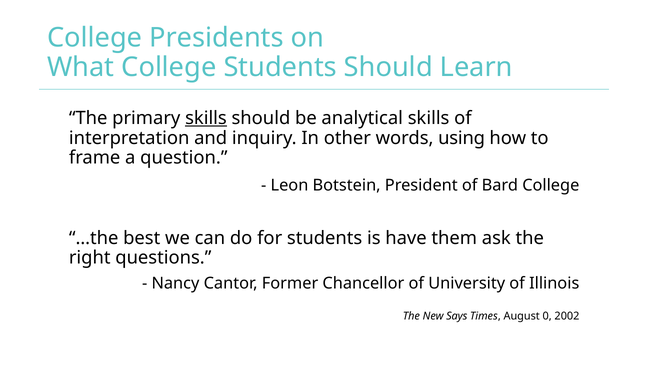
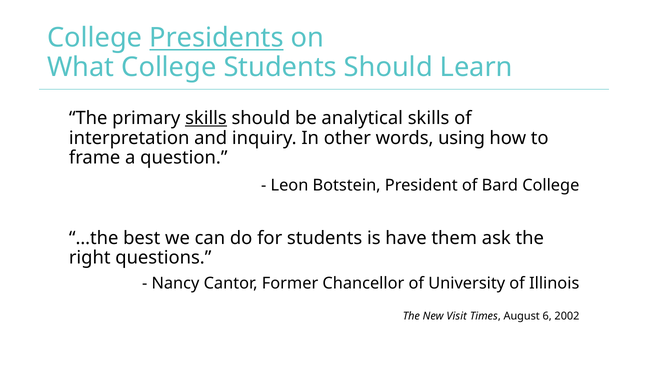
Presidents underline: none -> present (216, 38)
Says: Says -> Visit (457, 316)
0: 0 -> 6 (547, 316)
